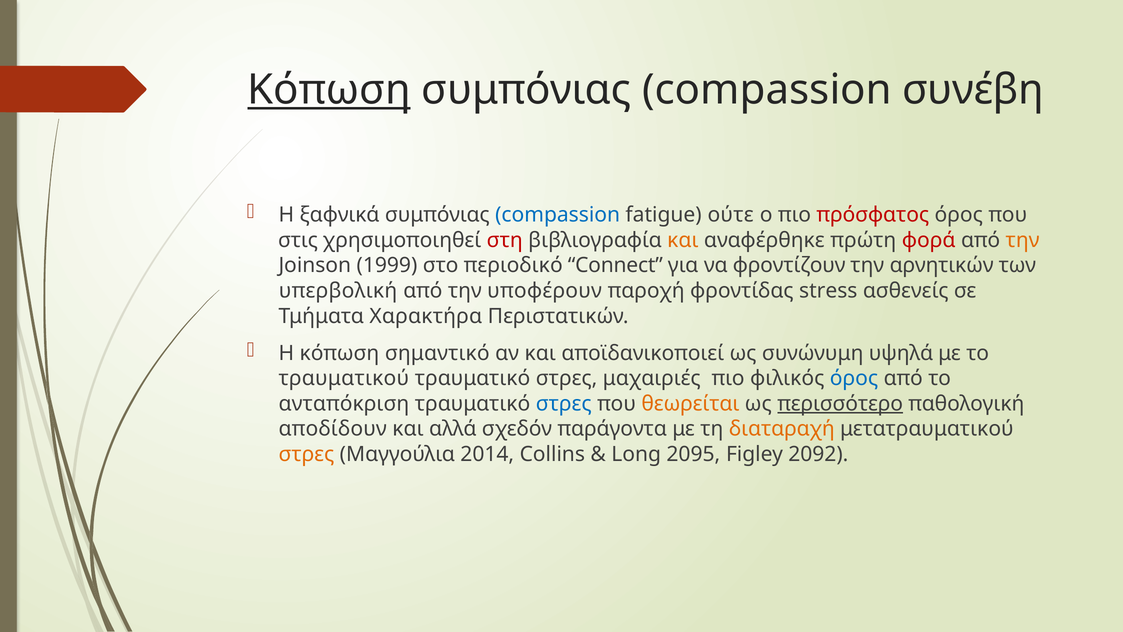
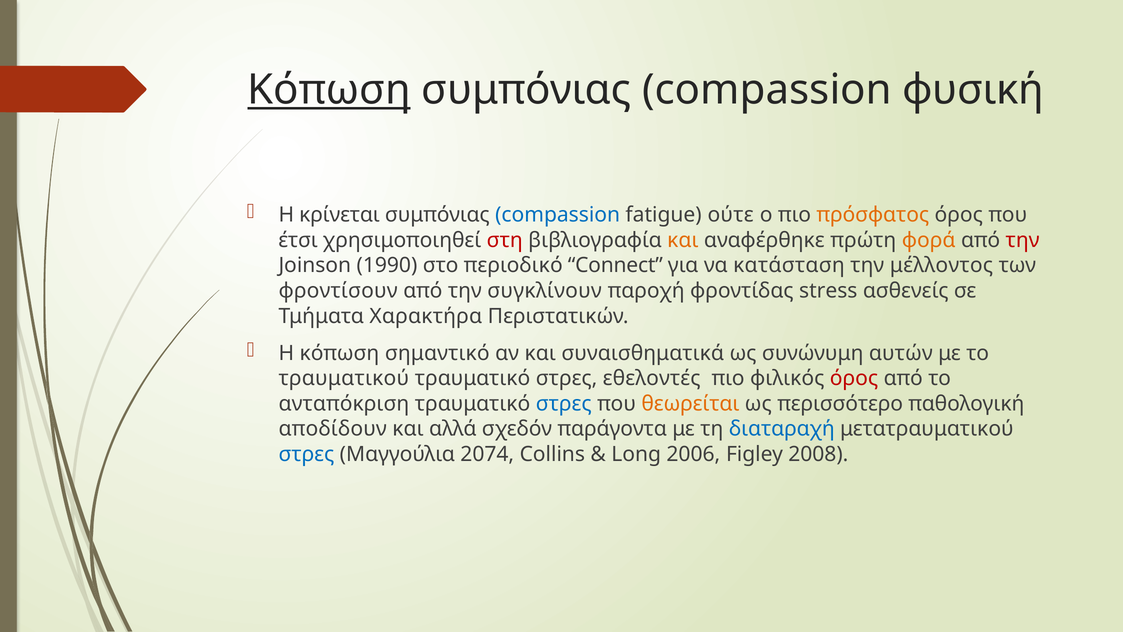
συνέβη: συνέβη -> φυσική (973, 90)
ξαφνικά: ξαφνικά -> κρίνεται (340, 215)
πρόσφατος colour: red -> orange (873, 215)
στις: στις -> έτσι (298, 240)
φορά colour: red -> orange (929, 240)
την colour: orange -> red (1023, 240)
1999: 1999 -> 1990 (387, 265)
φροντίζουν: φροντίζουν -> κατάσταση (789, 265)
αρνητικών: αρνητικών -> μέλλοντος (941, 265)
υπερβολική: υπερβολική -> φροντίσουν (338, 291)
υποφέρουν: υποφέρουν -> συγκλίνουν (545, 291)
αποϊδανικοποιεί: αποϊδανικοποιεί -> συναισθηματικά (643, 353)
υψηλά: υψηλά -> αυτών (901, 353)
μαχαιριές: μαχαιριές -> εθελοντές (652, 378)
όρος colour: blue -> red (854, 378)
περισσότερο underline: present -> none (840, 403)
διαταραχή colour: orange -> blue (782, 429)
στρες colour: orange -> blue (306, 454)
2014: 2014 -> 2074 (487, 454)
2095: 2095 -> 2006 (693, 454)
2092: 2092 -> 2008 (818, 454)
